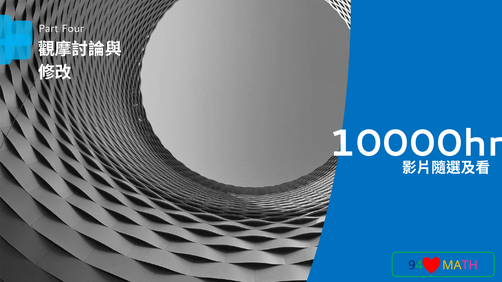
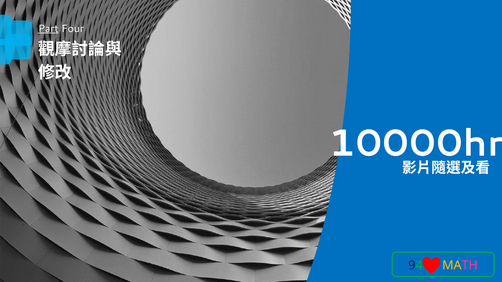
Part underline: none -> present (48, 29)
